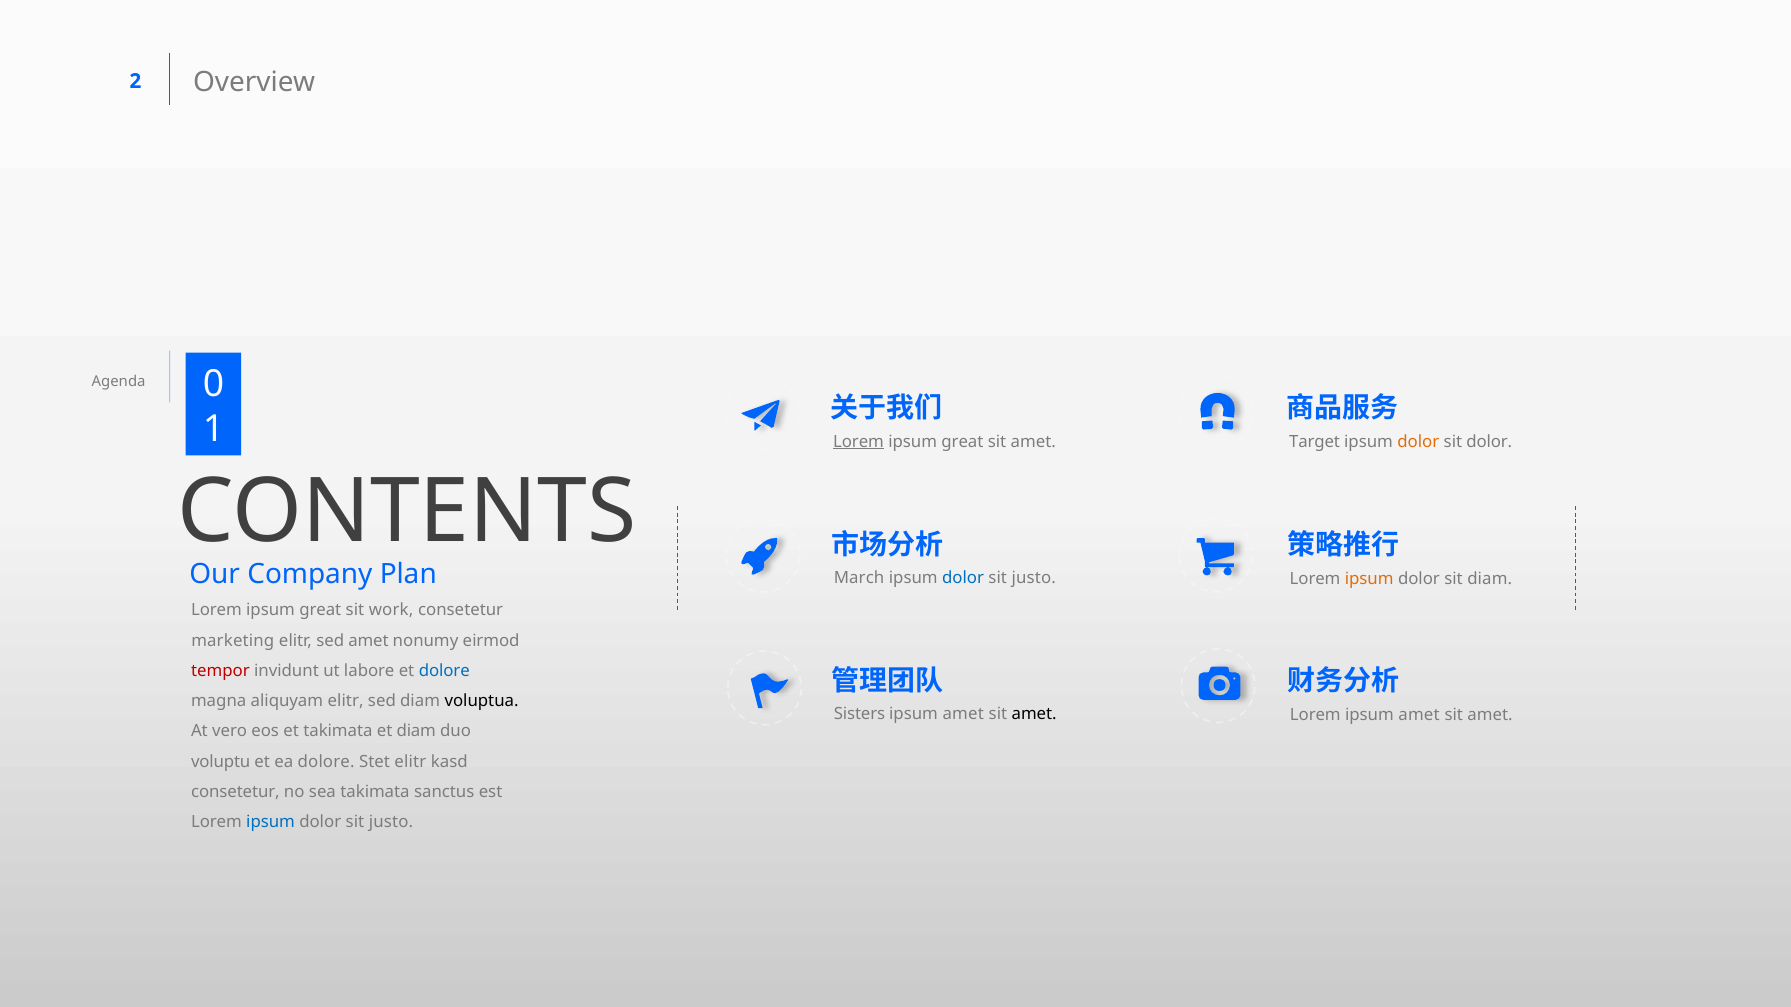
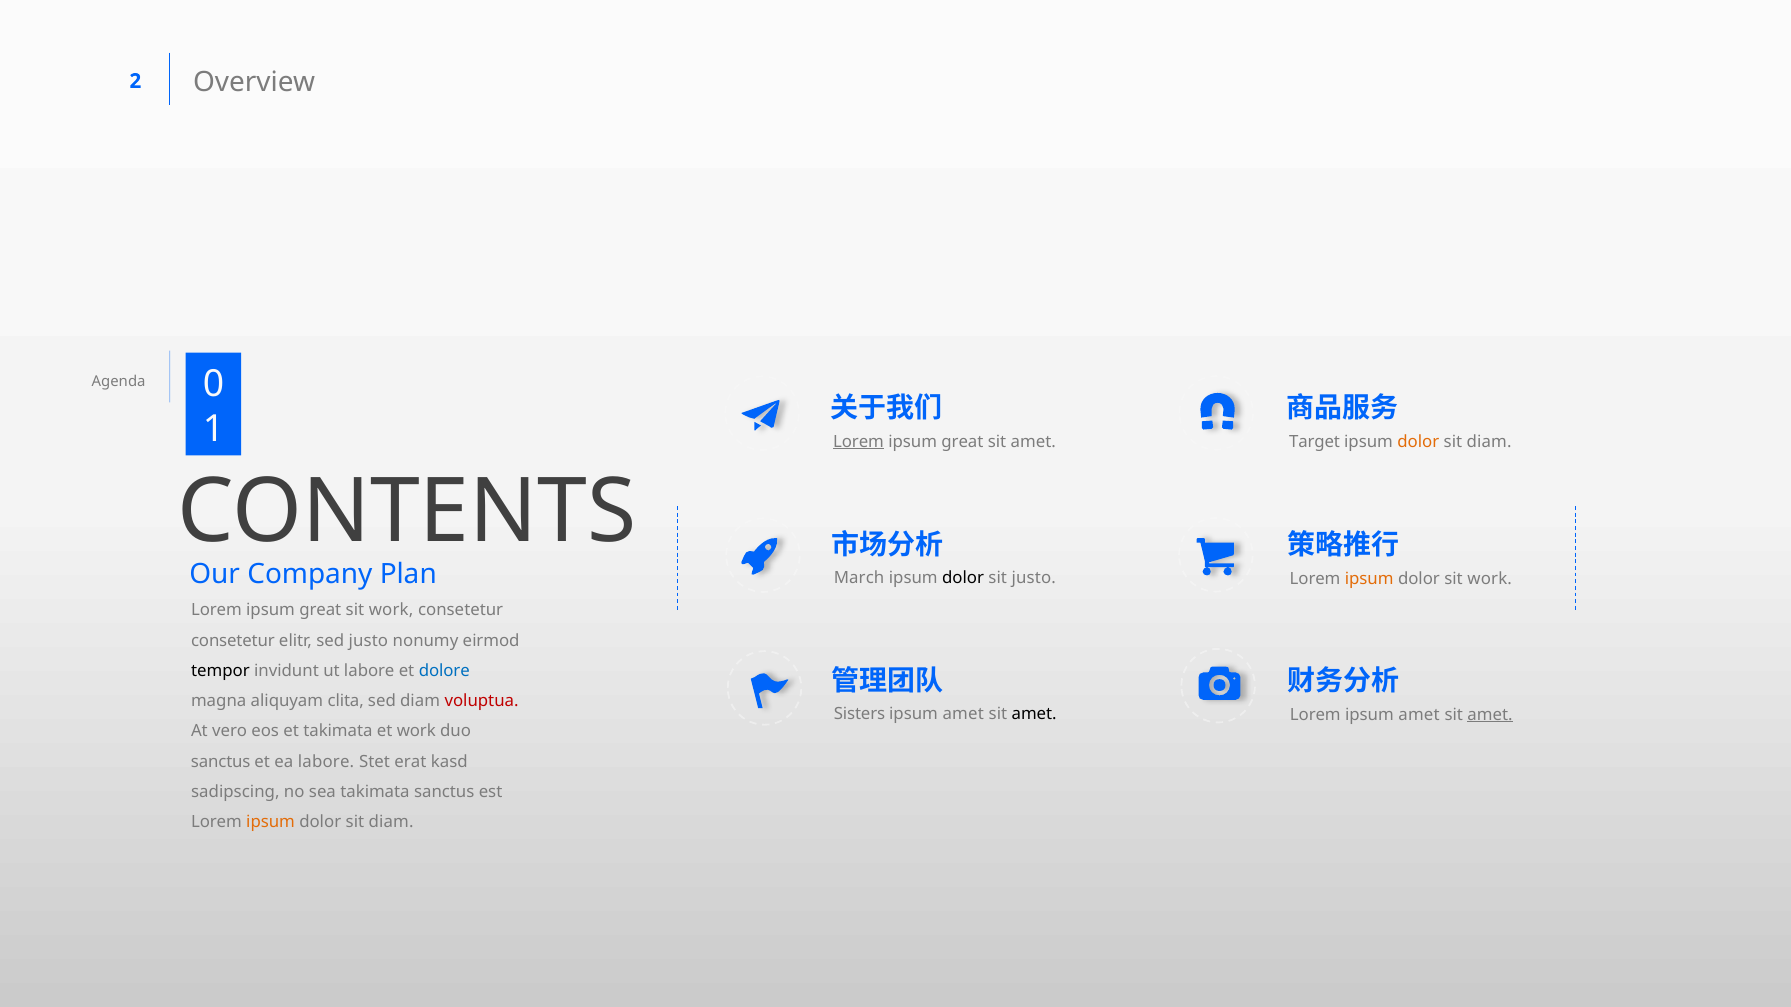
dolor: dolor -> diam (1489, 442)
dolor colour: blue -> black (963, 579)
dolor sit diam: diam -> work (1490, 579)
marketing: marketing -> consetetur (233, 641)
sed amet: amet -> justo (368, 641)
tempor colour: red -> black (220, 671)
aliquyam elitr: elitr -> clita (346, 701)
voluptua colour: black -> red (482, 701)
amet underline: none -> present (1490, 715)
et diam: diam -> work (416, 732)
voluptu: voluptu -> sanctus (221, 762)
ea dolore: dolore -> labore (326, 762)
Stet elitr: elitr -> erat (410, 762)
consetetur: consetetur -> sadipscing (235, 792)
ipsum colour: blue -> orange (271, 823)
justo: justo -> diam (391, 823)
